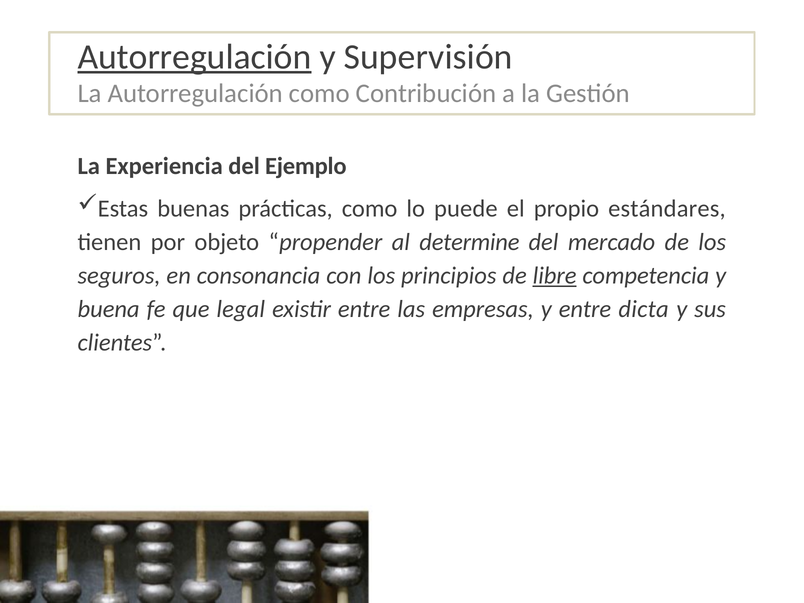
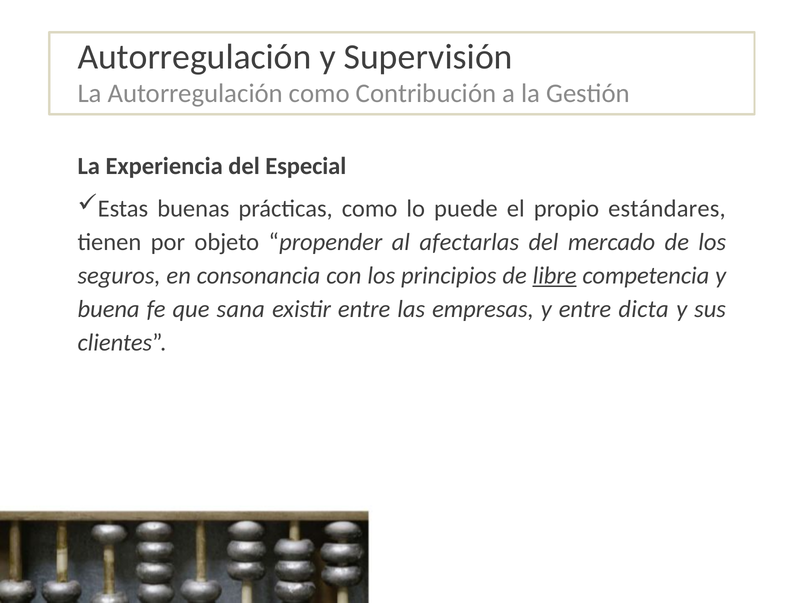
Autorregulación underline: present -> none (195, 57)
Ejemplo: Ejemplo -> Especial (306, 166)
determine: determine -> afectarlas (469, 242)
legal: legal -> sana (241, 309)
